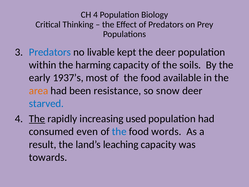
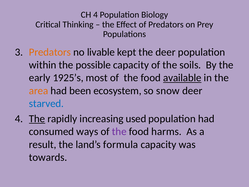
Predators colour: blue -> orange (50, 52)
harming: harming -> possible (93, 65)
1937’s: 1937’s -> 1925’s (68, 78)
available underline: none -> present (182, 78)
resistance: resistance -> ecosystem (118, 91)
even: even -> ways (87, 131)
the colour: blue -> purple (119, 131)
words: words -> harms (166, 131)
leaching: leaching -> formula (121, 144)
